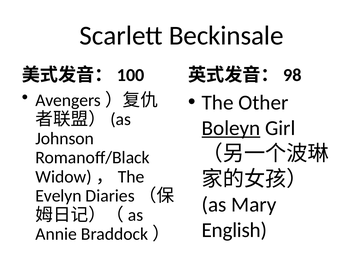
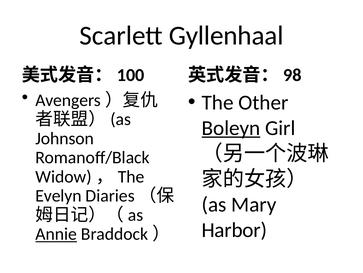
Beckinsale: Beckinsale -> Gyllenhaal (226, 35)
English: English -> Harbor (234, 229)
Annie underline: none -> present (56, 233)
